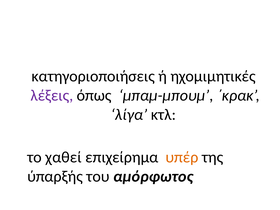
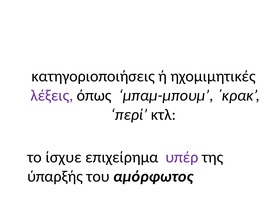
λίγα: λίγα -> περί (129, 115)
χαθεί: χαθεί -> ίσχυε (63, 157)
υπέρ colour: orange -> purple (182, 157)
